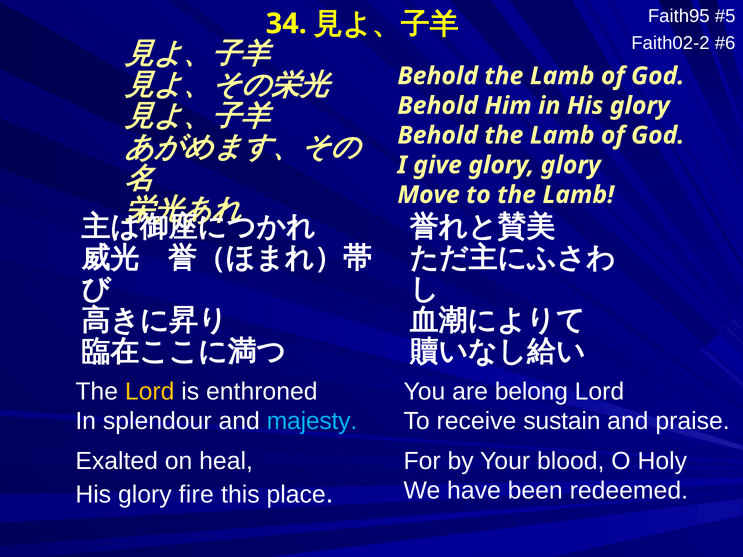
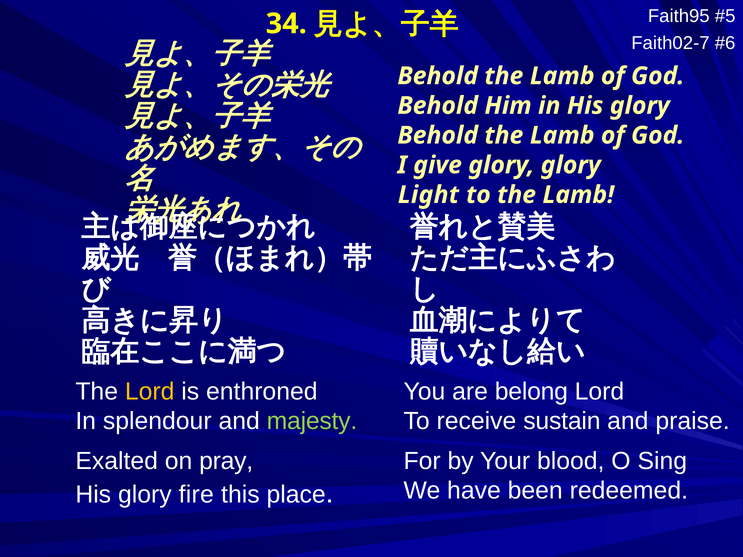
Faith02-2: Faith02-2 -> Faith02-7 (670, 43)
Move: Move -> Light (428, 195)
majesty colour: light blue -> light green (312, 421)
heal: heal -> pray (226, 461)
Holy: Holy -> Sing (662, 461)
